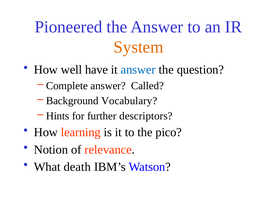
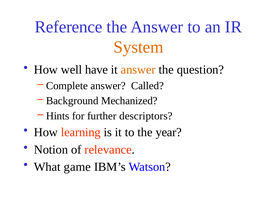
Pioneered: Pioneered -> Reference (69, 27)
answer colour: blue -> orange (138, 70)
Vocabulary: Vocabulary -> Mechanized (129, 101)
pico: pico -> year (169, 132)
death: death -> game (77, 167)
